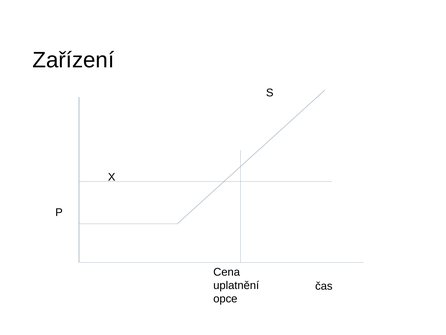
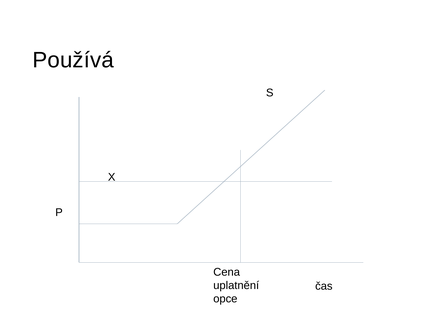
Zařízení: Zařízení -> Používá (73, 60)
